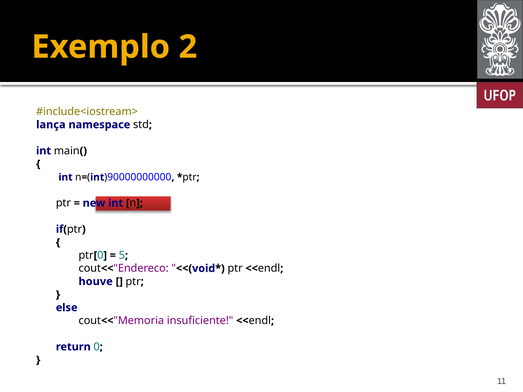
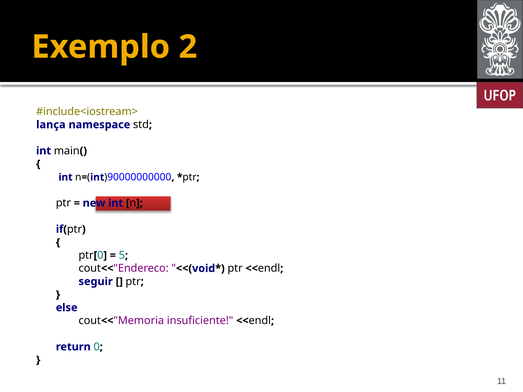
houve: houve -> seguir (96, 282)
